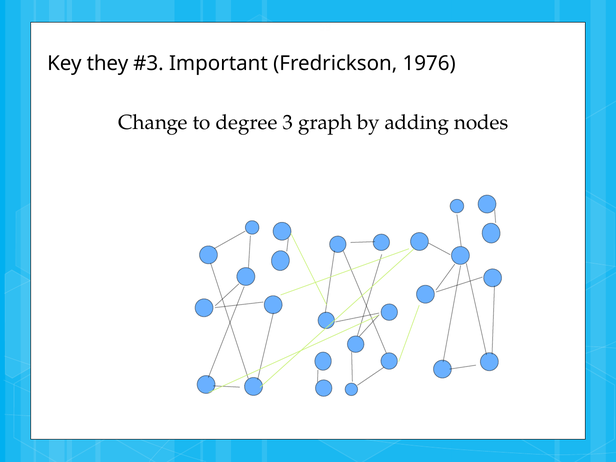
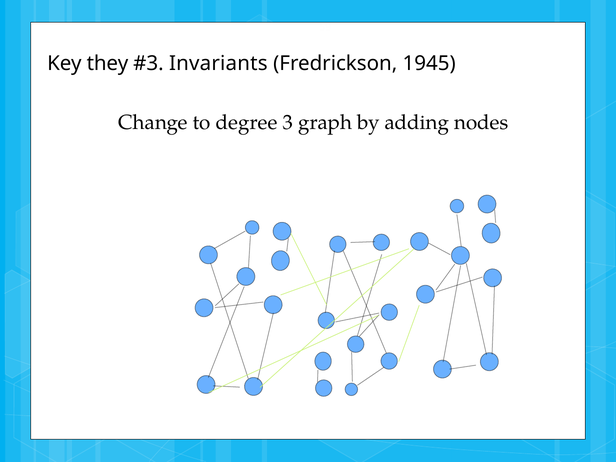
Important: Important -> Invariants (218, 63)
1976: 1976 -> 1945 (429, 63)
